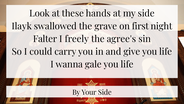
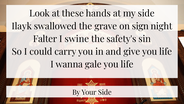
first: first -> sign (140, 26)
freely: freely -> swine (77, 39)
agree's: agree's -> safety's (121, 39)
